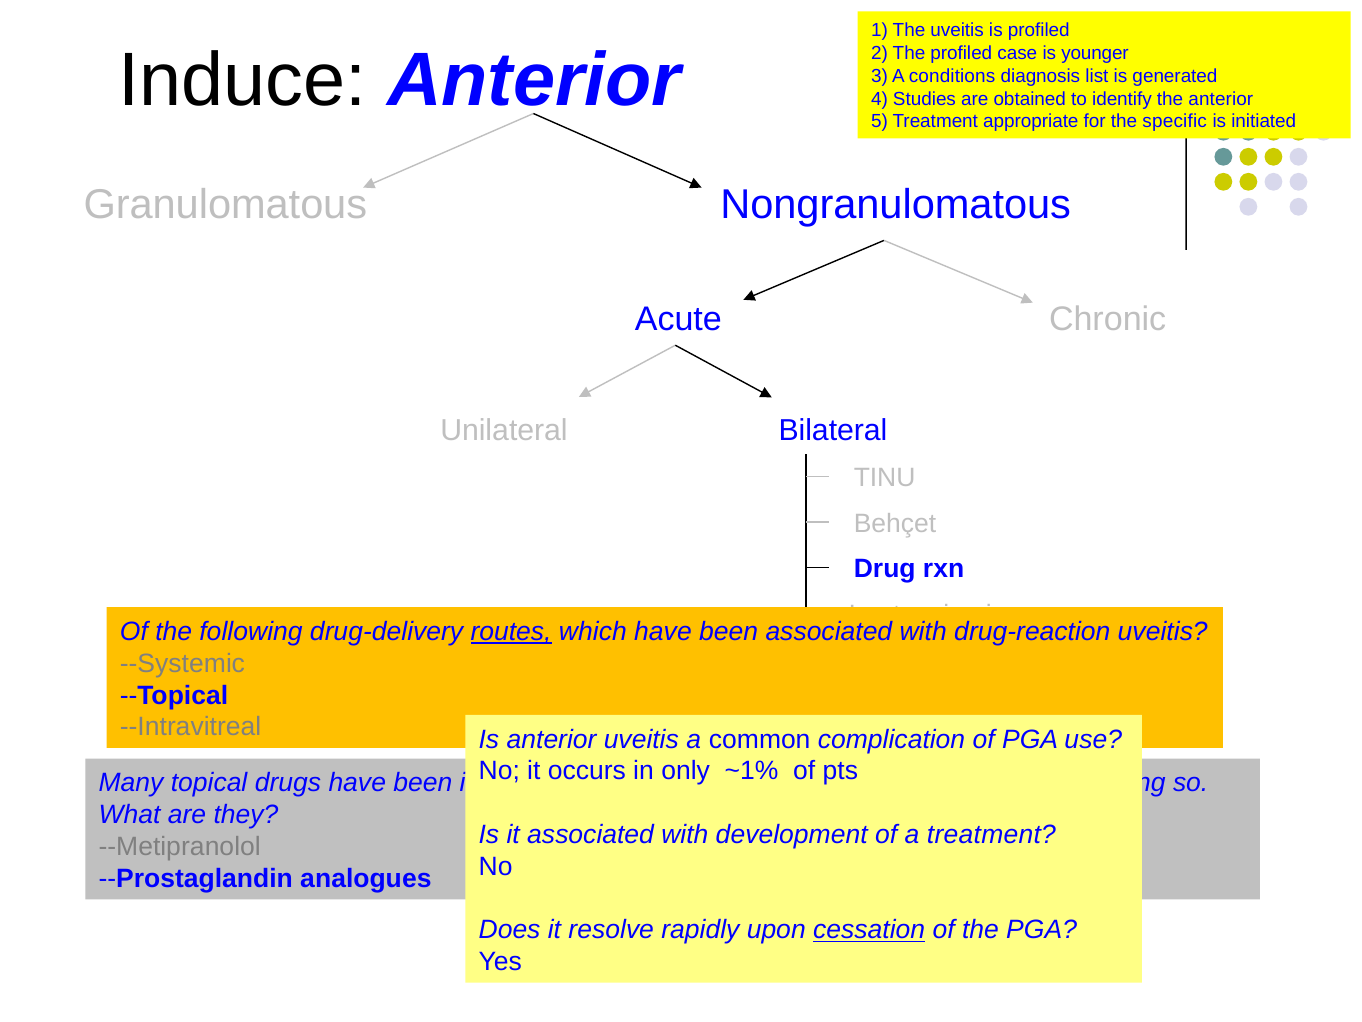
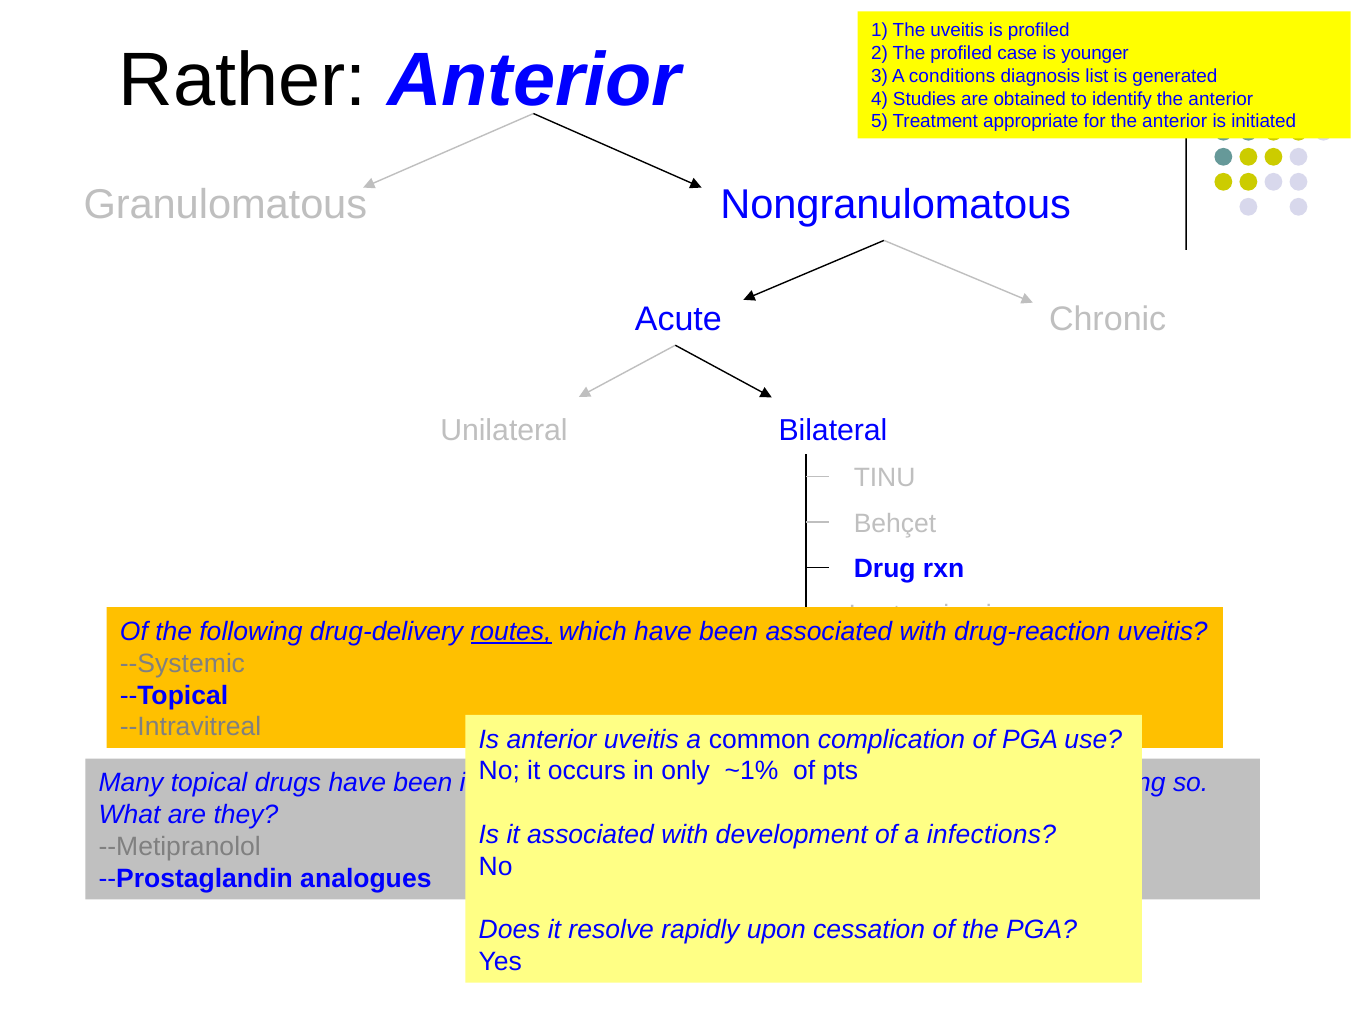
Induce: Induce -> Rather (242, 80)
for the specific: specific -> anterior (1175, 122)
a treatment: treatment -> infections (991, 834)
cessation underline: present -> none (869, 930)
